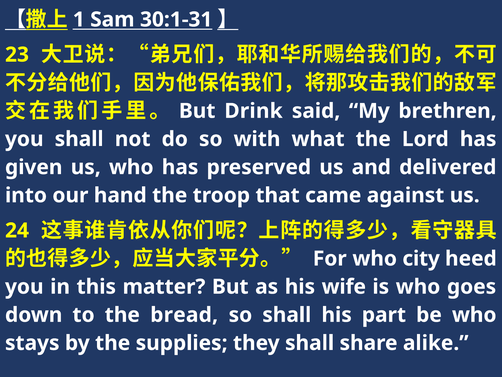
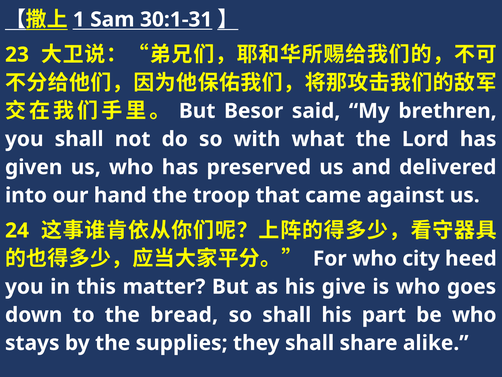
Drink: Drink -> Besor (254, 111)
wife: wife -> give (344, 286)
